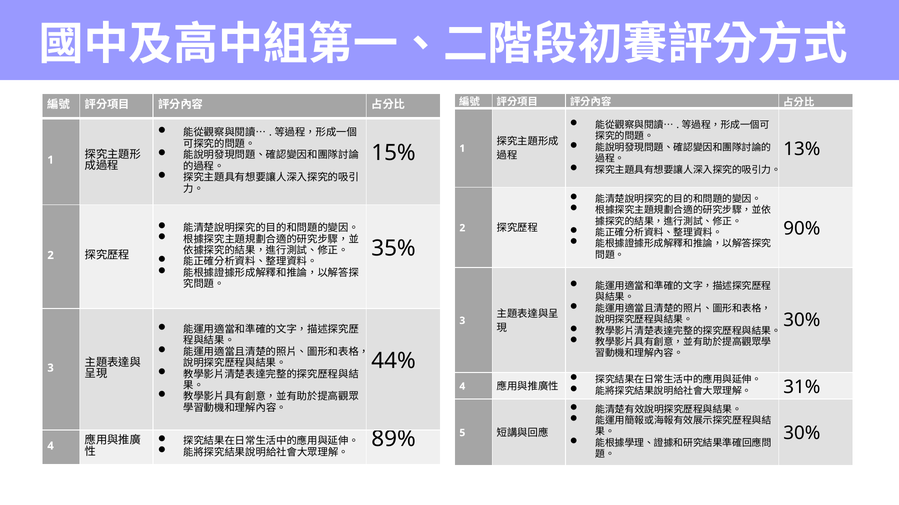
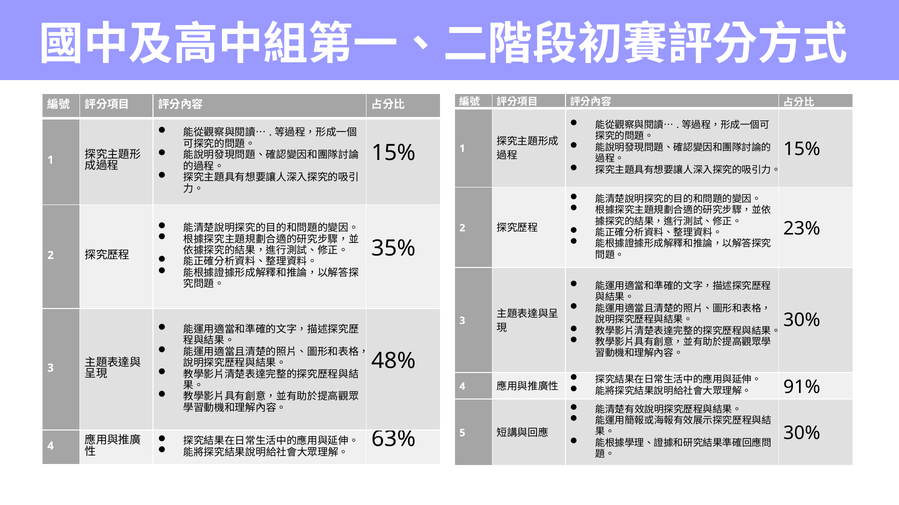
13%: 13% -> 15% (802, 149)
90%: 90% -> 23% (802, 229)
44%: 44% -> 48% (394, 361)
31%: 31% -> 91% (802, 387)
89%: 89% -> 63% (394, 439)
